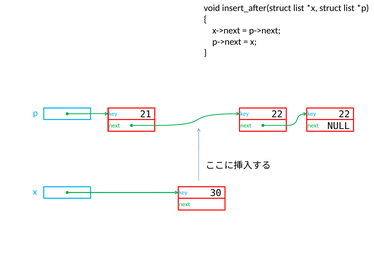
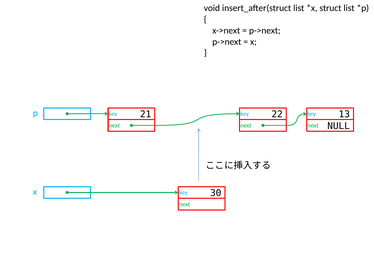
21 22: 22 -> 13 (344, 115)
